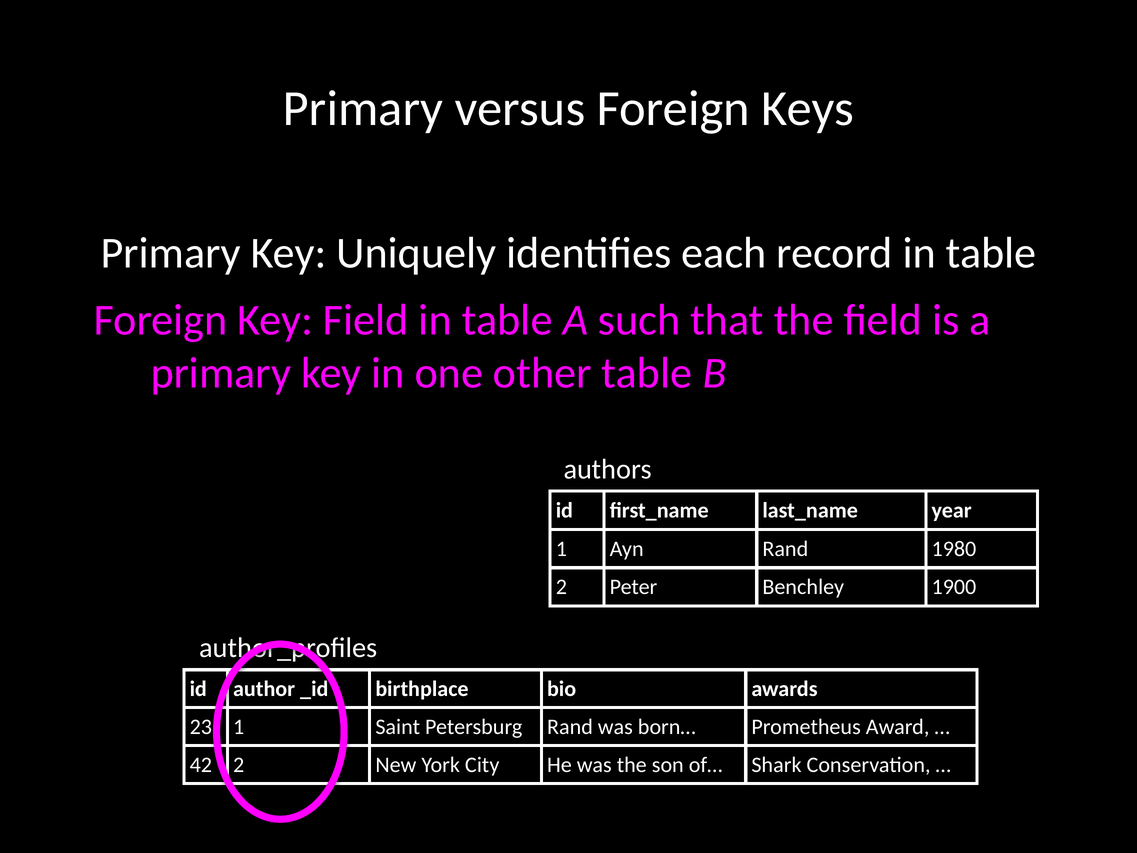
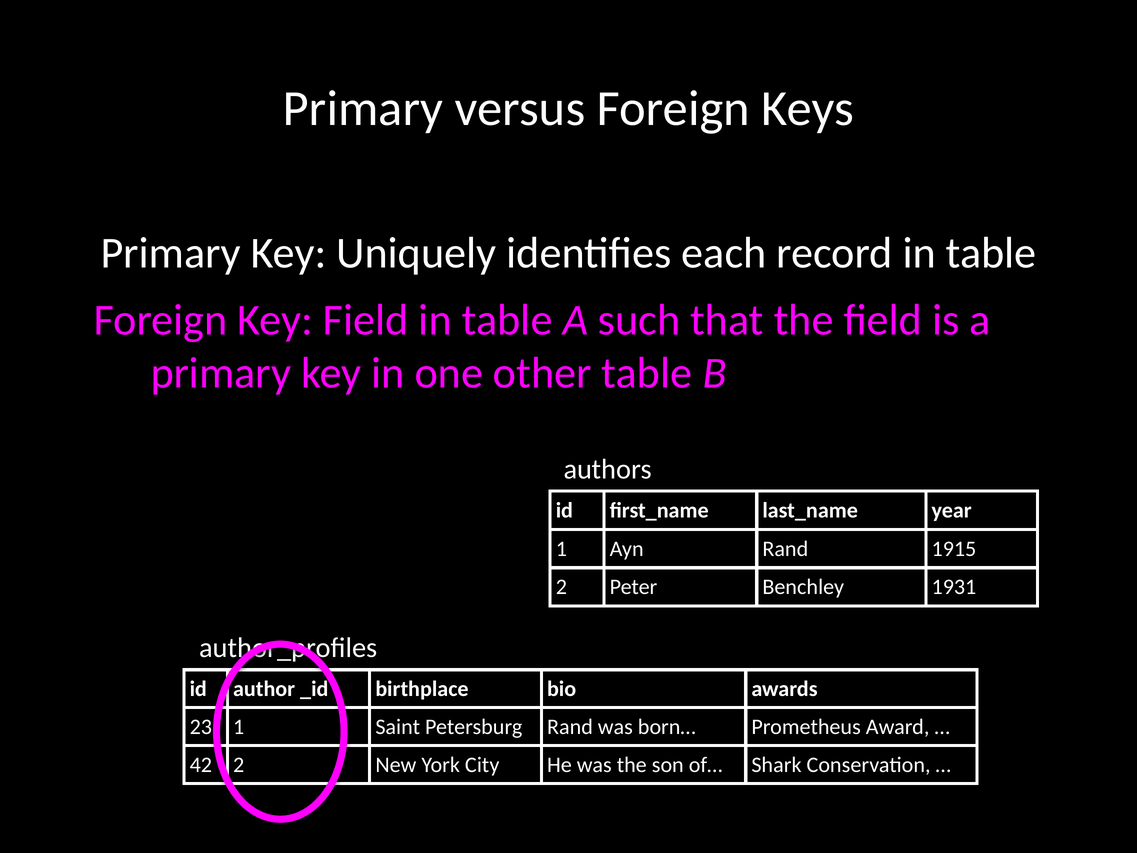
1980: 1980 -> 1915 (954, 549)
1900: 1900 -> 1931 (954, 587)
